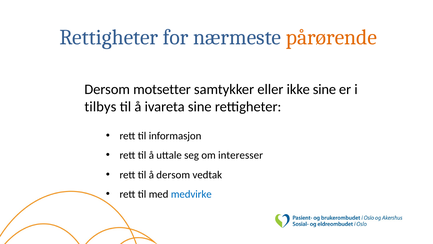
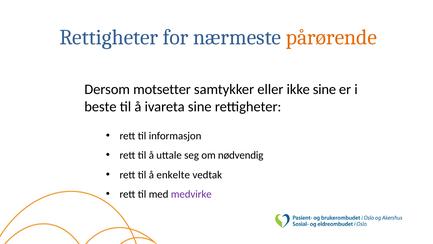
tilbys: tilbys -> beste (100, 107)
interesser: interesser -> nødvendig (241, 155)
å dersom: dersom -> enkelte (173, 174)
medvirke colour: blue -> purple (191, 194)
